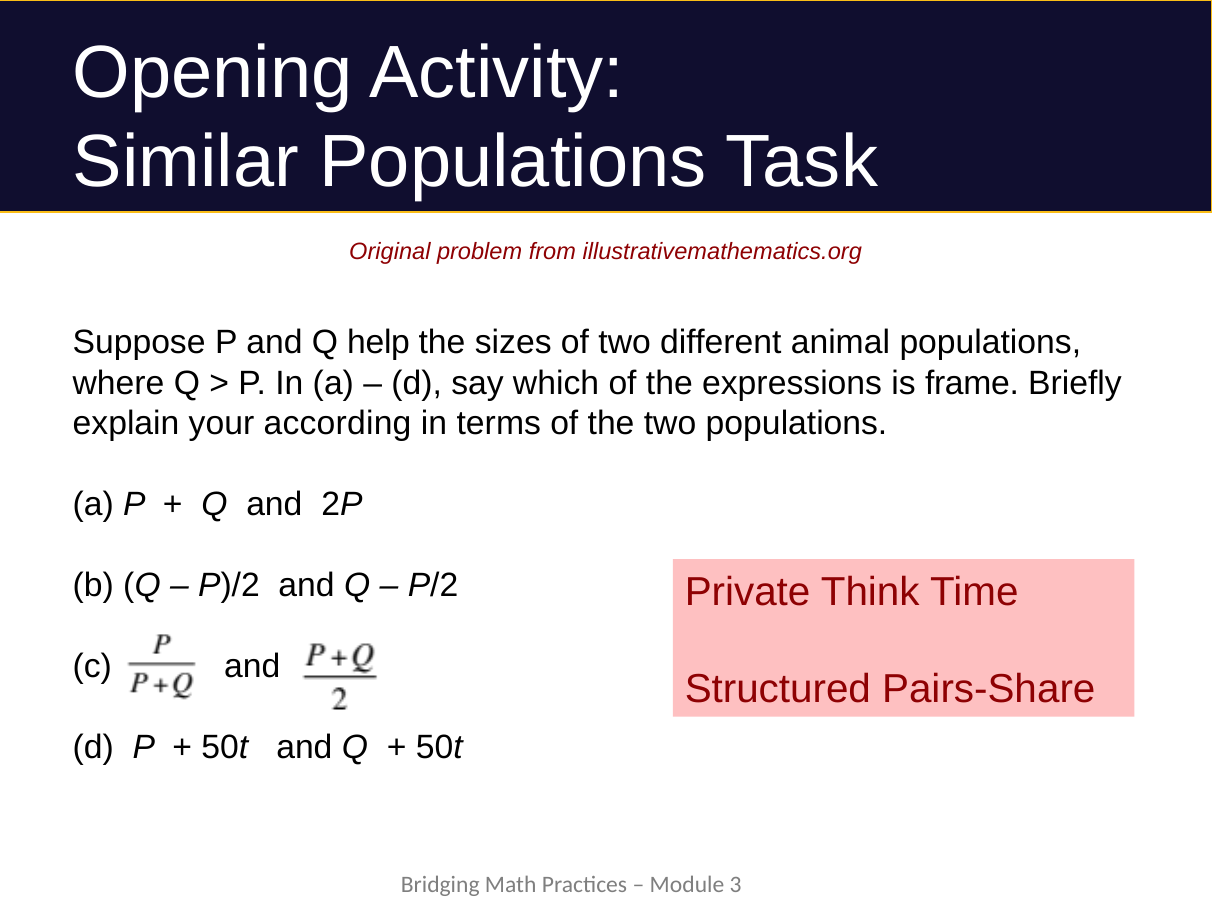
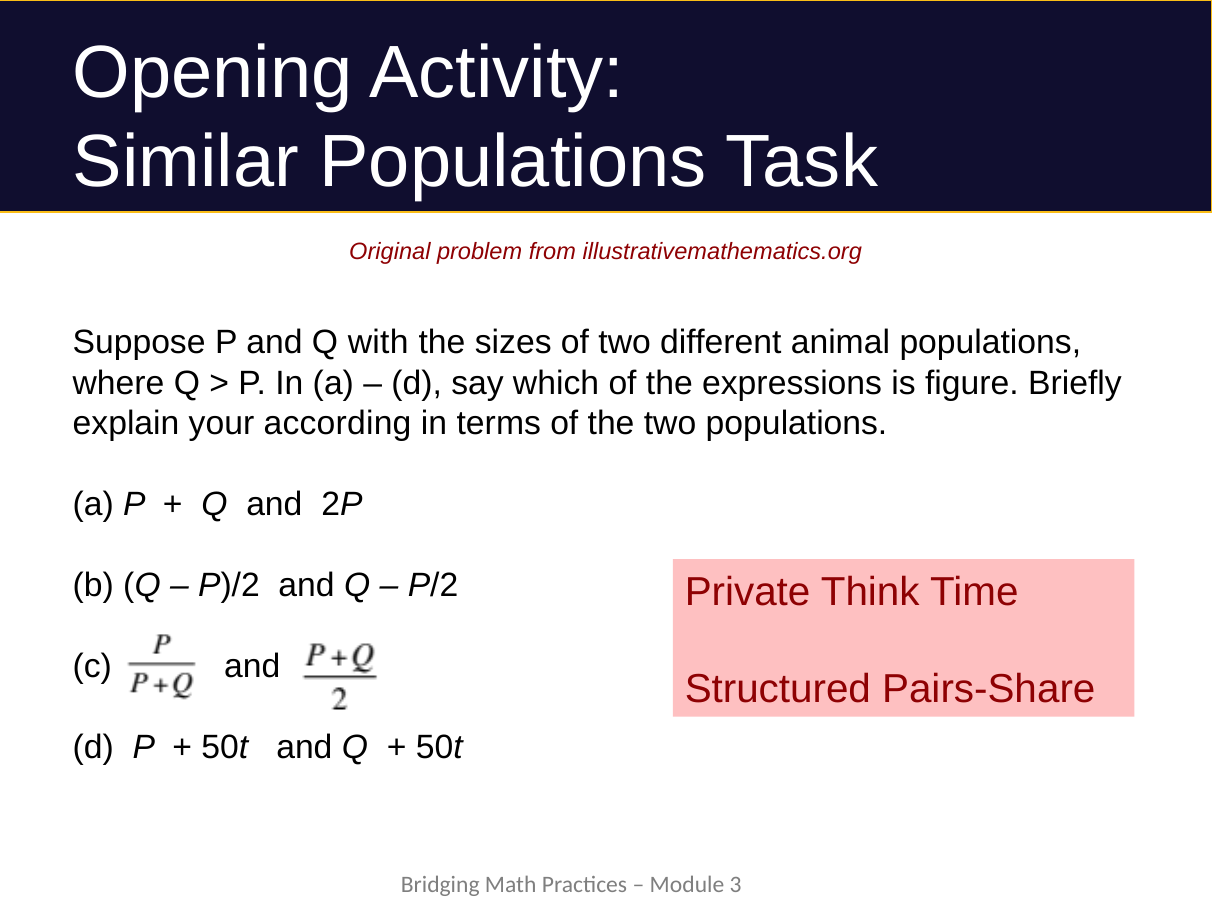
help: help -> with (378, 343)
frame: frame -> figure (972, 383)
